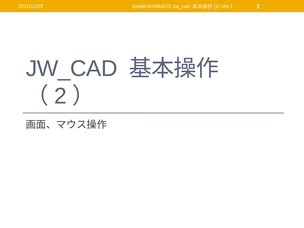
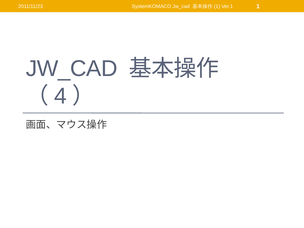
2: 2 -> 4 (60, 96)
